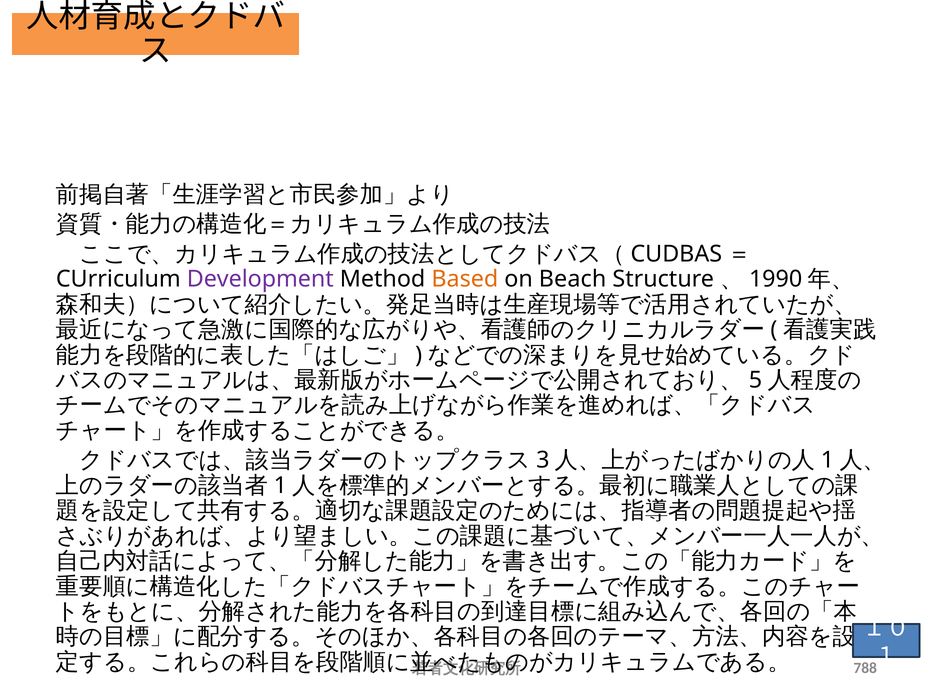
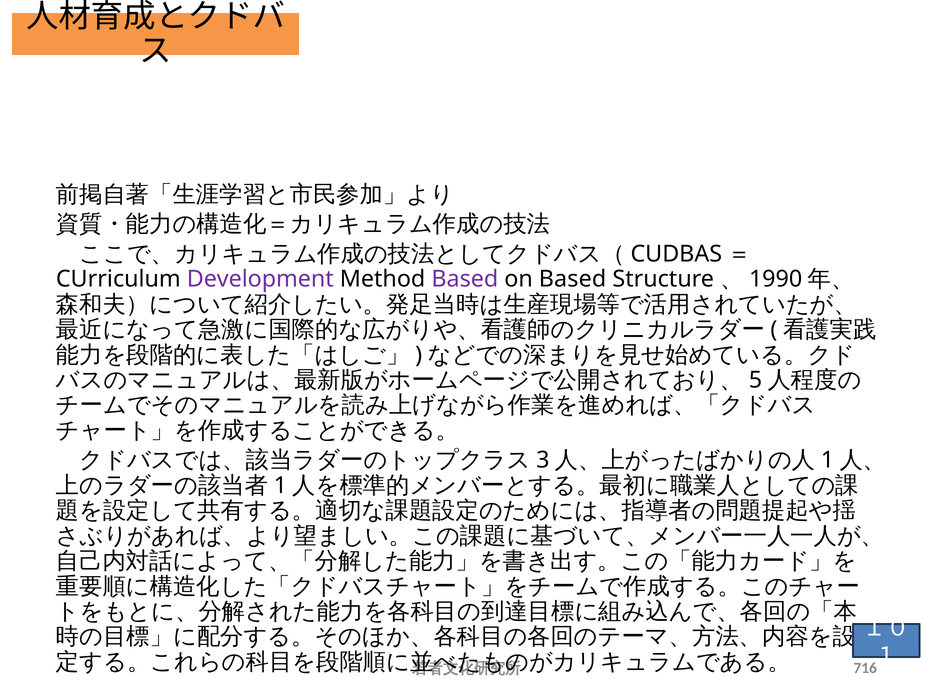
Based colour: orange -> purple (465, 279)
on Beach: Beach -> Based (573, 279)
788: 788 -> 716 (865, 668)
